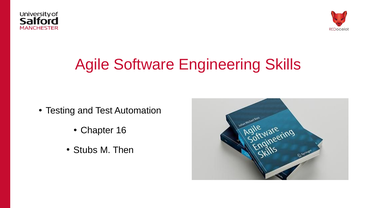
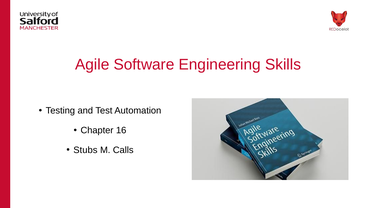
Then: Then -> Calls (123, 150)
